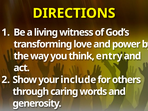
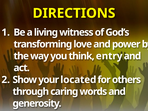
include: include -> located (78, 80)
